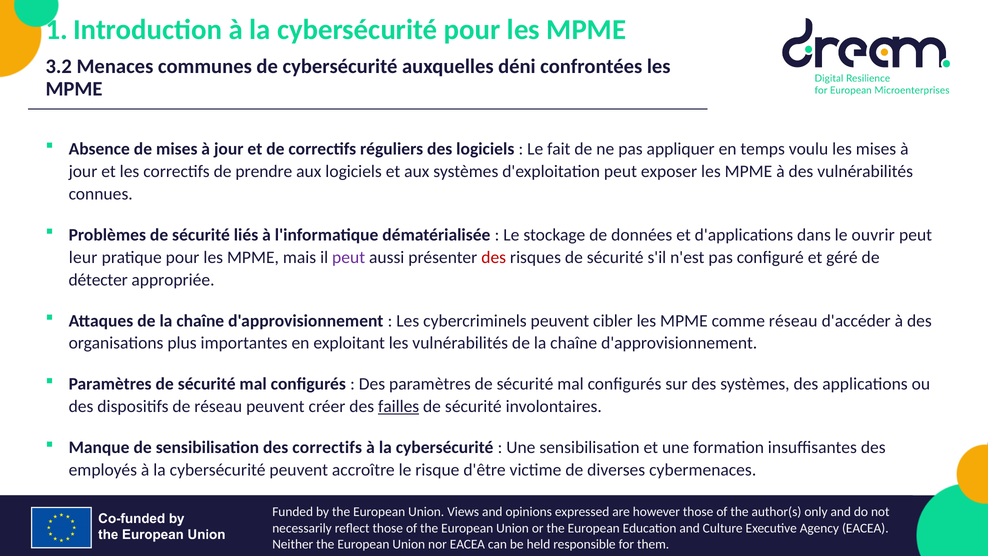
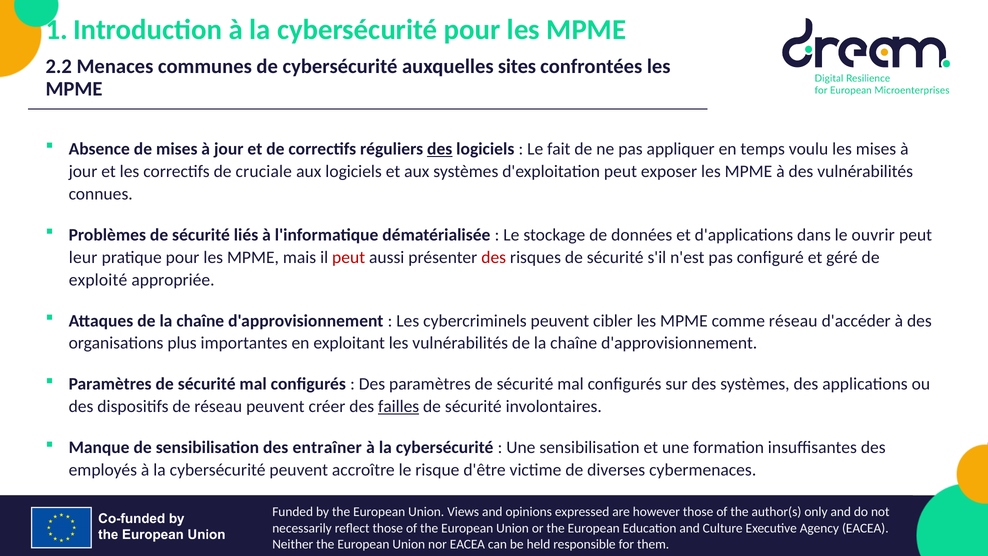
3.2: 3.2 -> 2.2 (59, 67)
déni: déni -> sites (517, 67)
des underline: none -> present (440, 149)
prendre: prendre -> cruciale (264, 171)
peut colour: purple -> red (349, 257)
détecter: détecter -> exploité (98, 280)
des correctifs: correctifs -> entraîner (327, 447)
